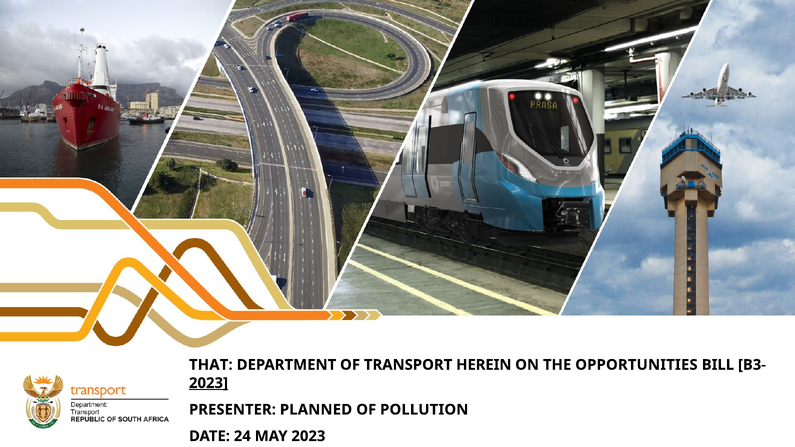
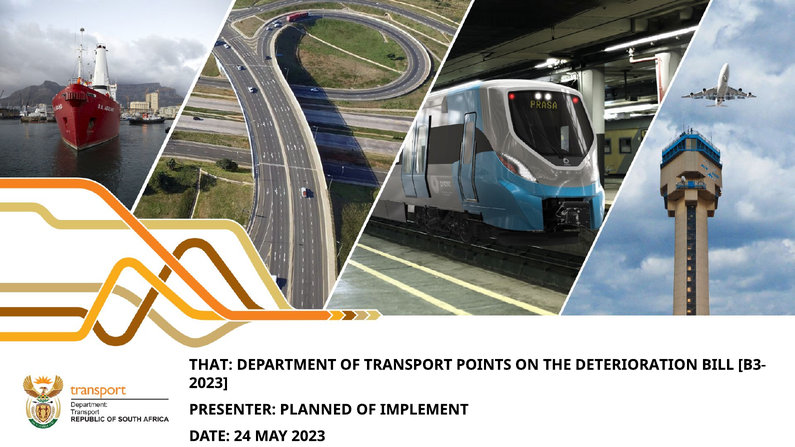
HEREIN: HEREIN -> POINTS (484, 365)
OPPORTUNITIES: OPPORTUNITIES -> DETERIORATION (636, 365)
2023 underline: present -> none (208, 383)
POLLUTION: POLLUTION -> IMPLEMENT (424, 410)
